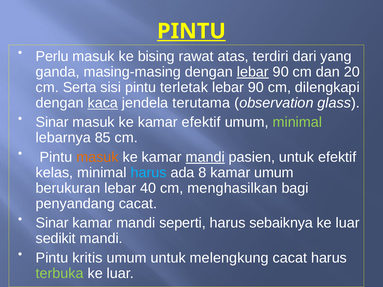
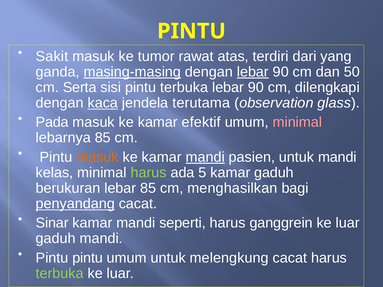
PINTU underline: present -> none (191, 31)
Perlu: Perlu -> Sakit (52, 56)
bising: bising -> tumor (156, 56)
masing-masing underline: none -> present (132, 72)
20: 20 -> 50 (352, 72)
pintu terletak: terletak -> terbuka (184, 87)
Sinar: Sinar -> Pada (52, 122)
minimal colour: light green -> pink (297, 122)
untuk efektif: efektif -> mandi (337, 157)
harus colour: light blue -> light green (149, 173)
8: 8 -> 5 (202, 173)
kamar umum: umum -> gaduh (274, 173)
lebar 40: 40 -> 85 (148, 188)
penyandang underline: none -> present (75, 204)
sebaiknya: sebaiknya -> ganggrein (281, 223)
sedikit: sedikit -> gaduh (56, 239)
Pintu kritis: kritis -> pintu (88, 258)
